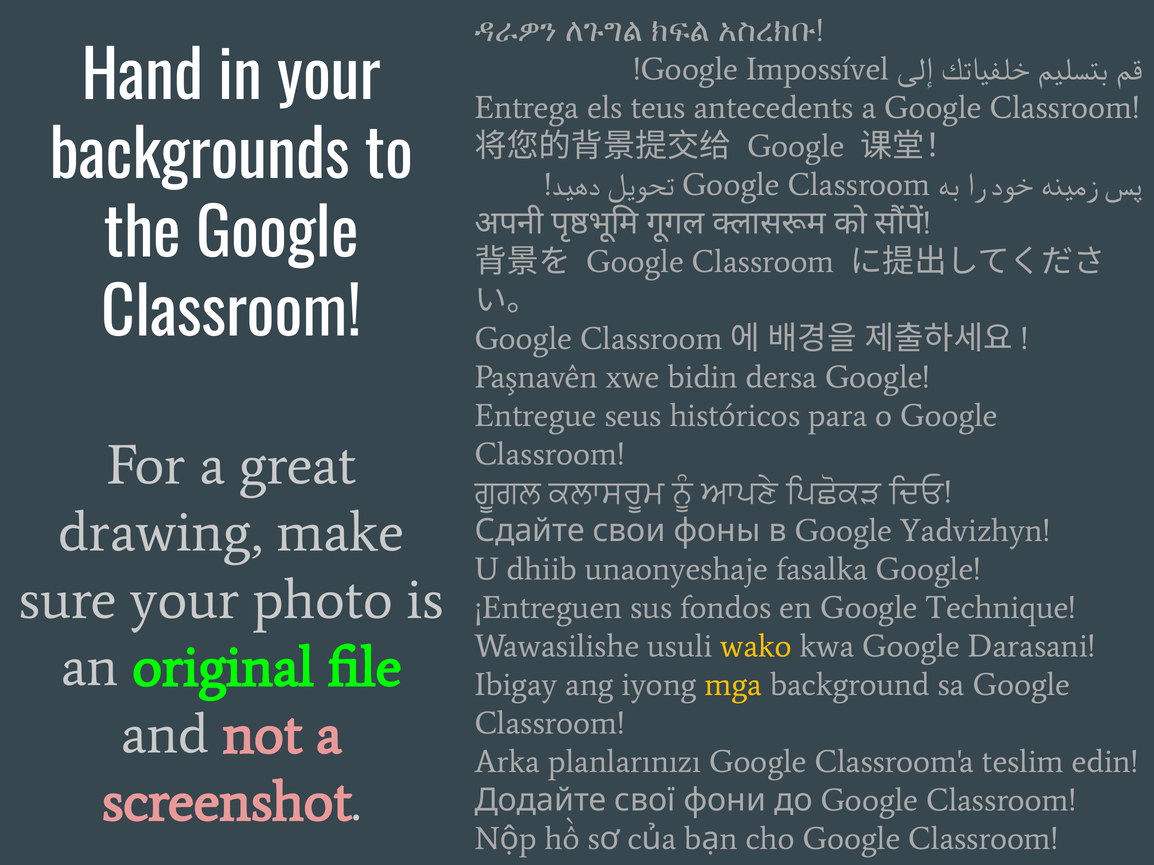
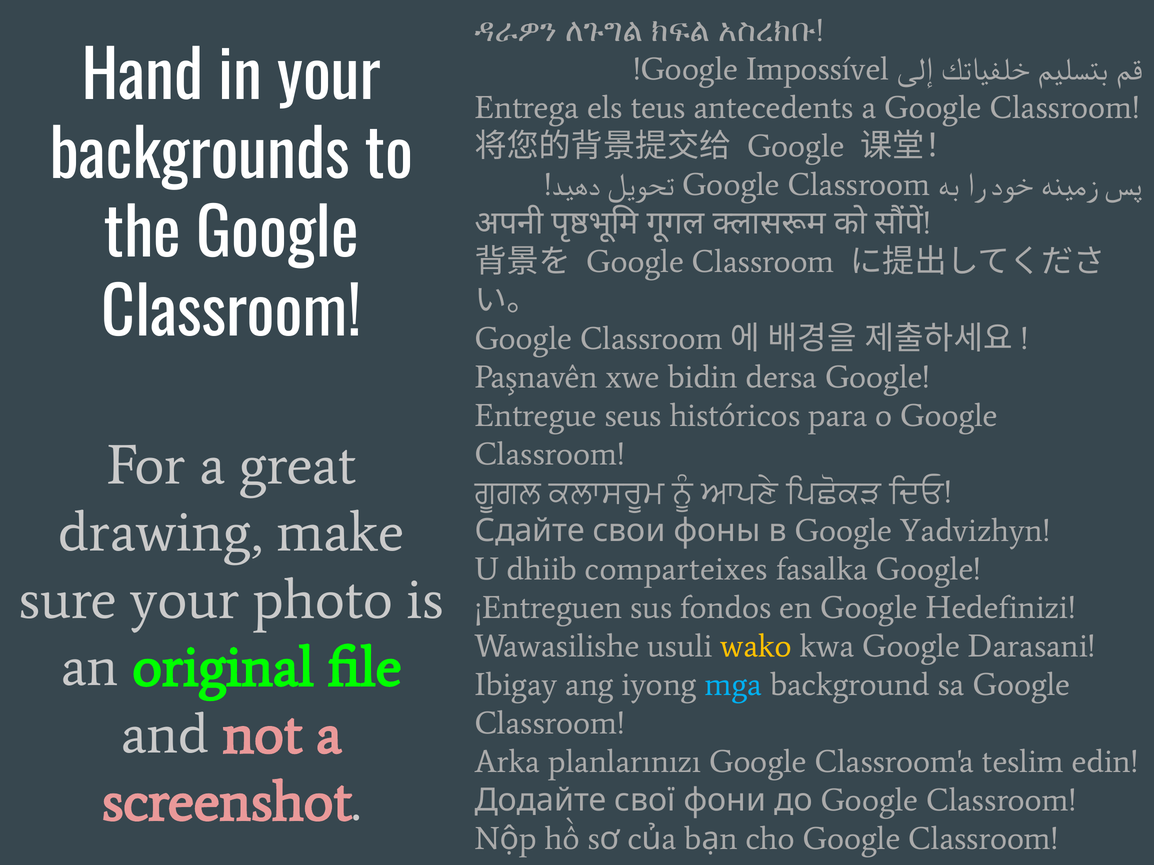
unaonyeshaje: unaonyeshaje -> comparteixes (676, 570)
Technique: Technique -> Hedefinizi (1001, 608)
mga colour: yellow -> light blue (733, 685)
